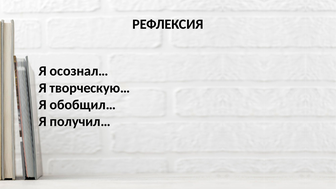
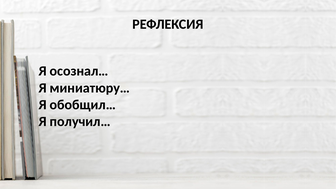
творческую…: творческую… -> миниатюру… (90, 88)
